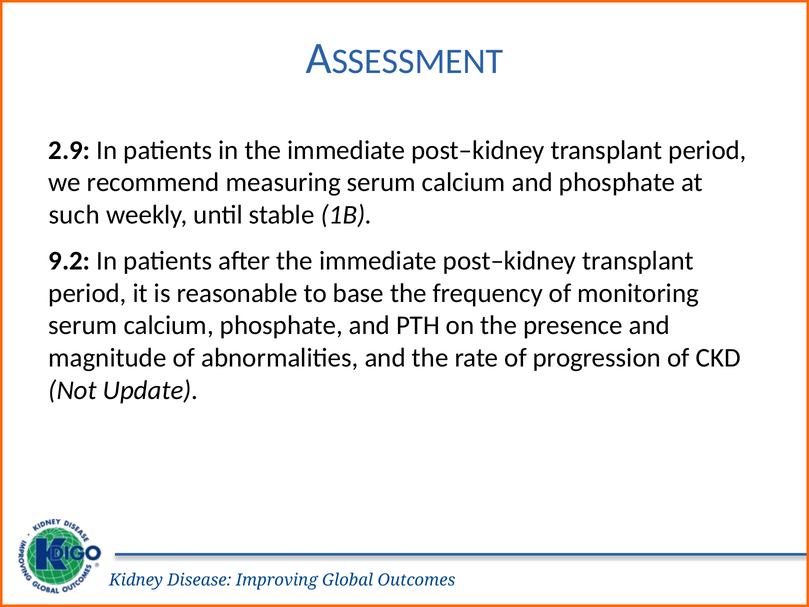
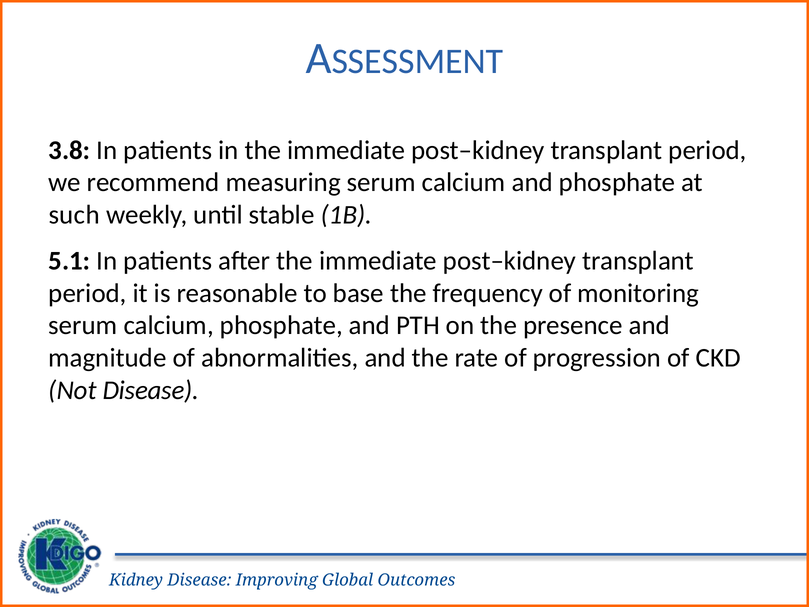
2.9: 2.9 -> 3.8 (69, 150)
9.2: 9.2 -> 5.1 (69, 261)
Not Update: Update -> Disease (151, 390)
